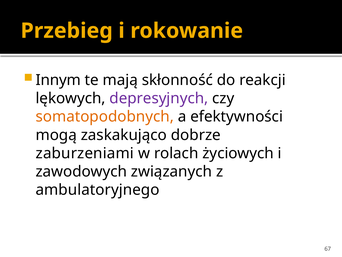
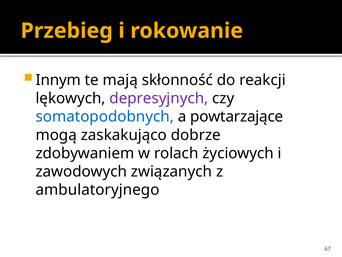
somatopodobnych colour: orange -> blue (105, 116)
efektywności: efektywności -> powtarzające (237, 116)
zaburzeniami: zaburzeniami -> zdobywaniem (85, 153)
